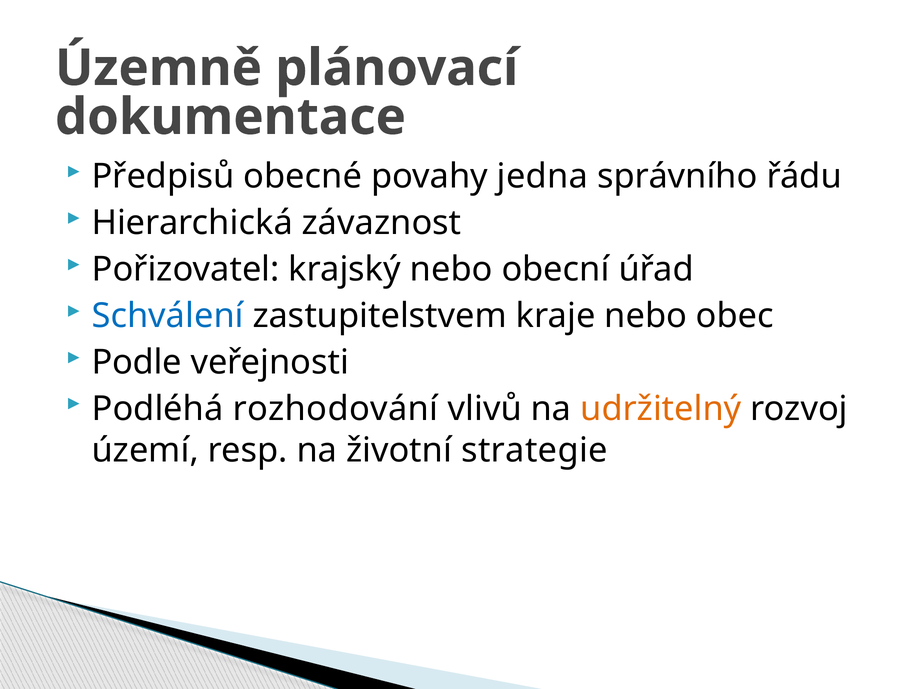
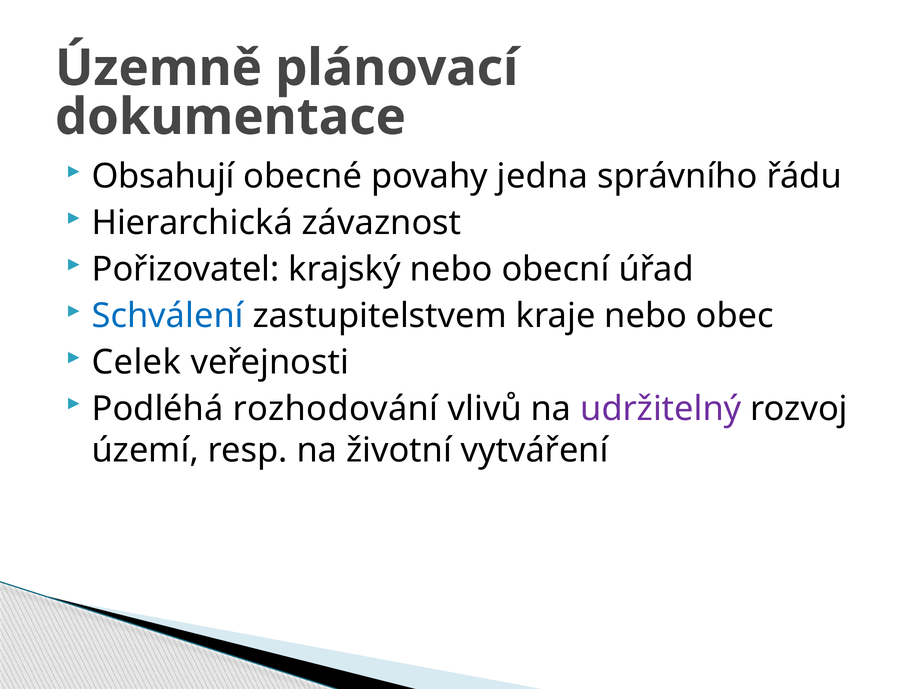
Předpisů: Předpisů -> Obsahují (163, 176)
Podle: Podle -> Celek (137, 362)
udržitelný colour: orange -> purple (661, 409)
strategie: strategie -> vytváření (535, 450)
